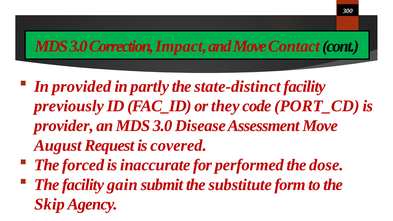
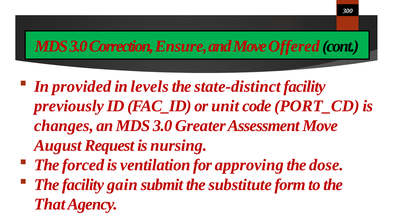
Impact: Impact -> Ensure (181, 46)
Contact: Contact -> Offered (294, 46)
partly: partly -> levels (150, 86)
they: they -> unit (225, 106)
provider: provider -> changes (64, 126)
Disease: Disease -> Greater (200, 126)
covered: covered -> nursing (179, 145)
inaccurate: inaccurate -> ventilation (155, 165)
performed: performed -> approving (249, 165)
Skip: Skip -> That (50, 204)
